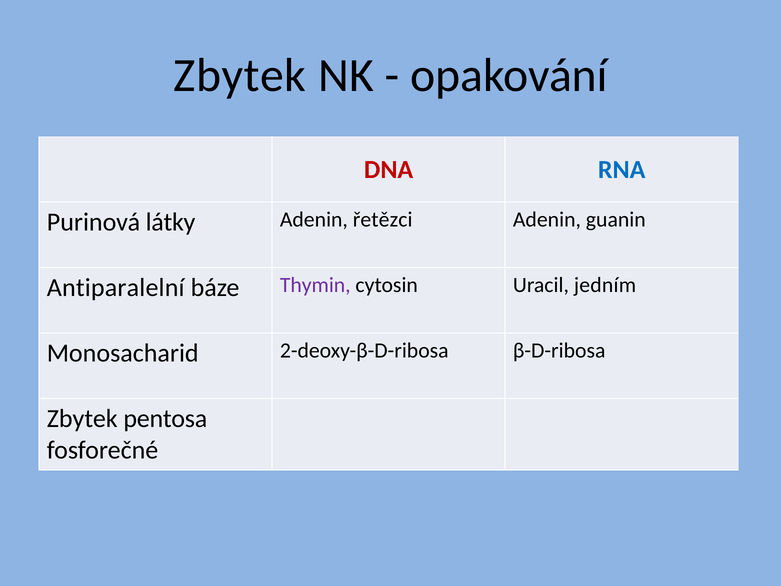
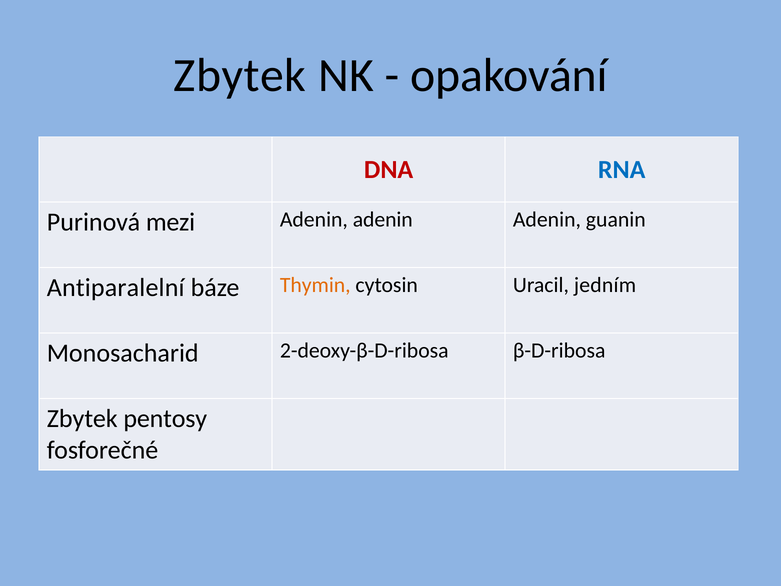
látky: látky -> mezi (171, 222)
řetězci: řetězci -> adenin (383, 220)
Thymin colour: purple -> orange (315, 285)
pentosa: pentosa -> pentosy (165, 418)
